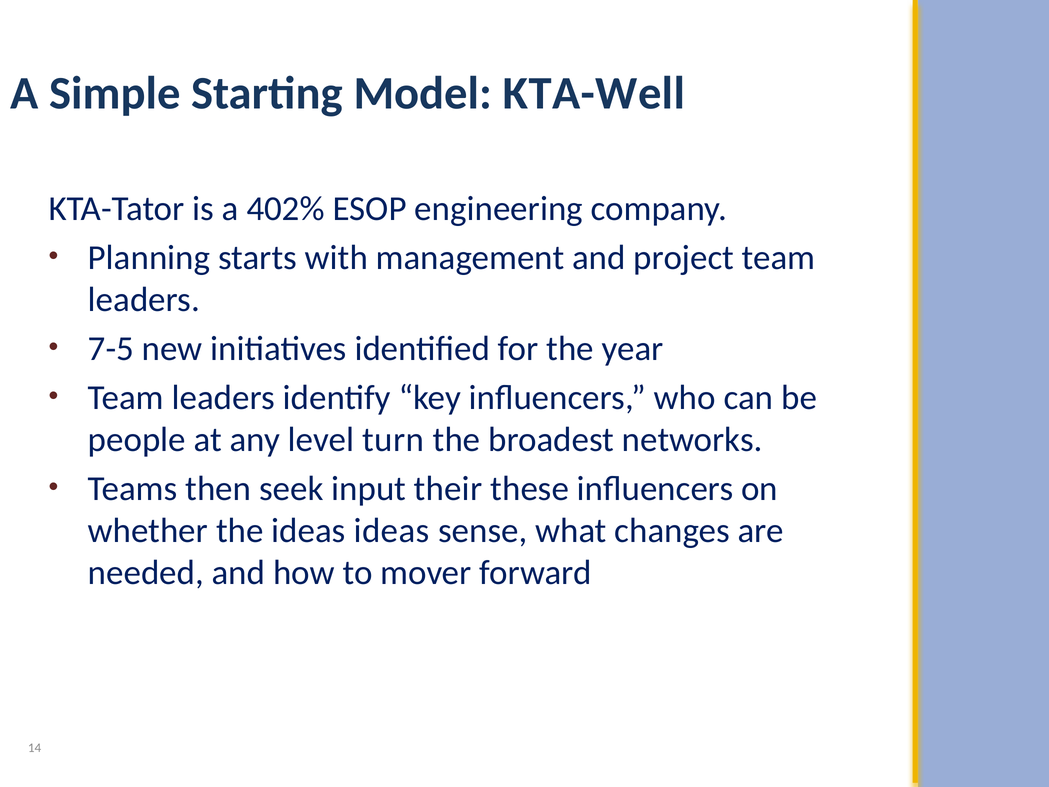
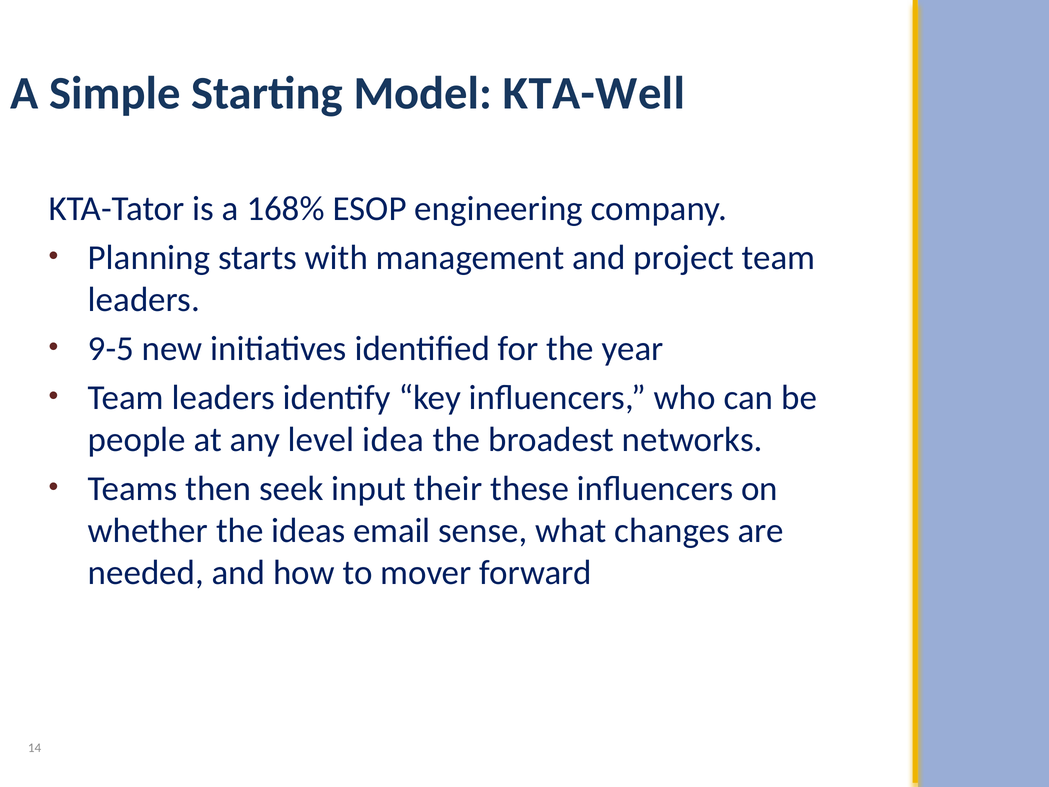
402%: 402% -> 168% (286, 209)
7-5: 7-5 -> 9-5 (111, 349)
turn: turn -> idea (393, 439)
ideas ideas: ideas -> email (392, 530)
